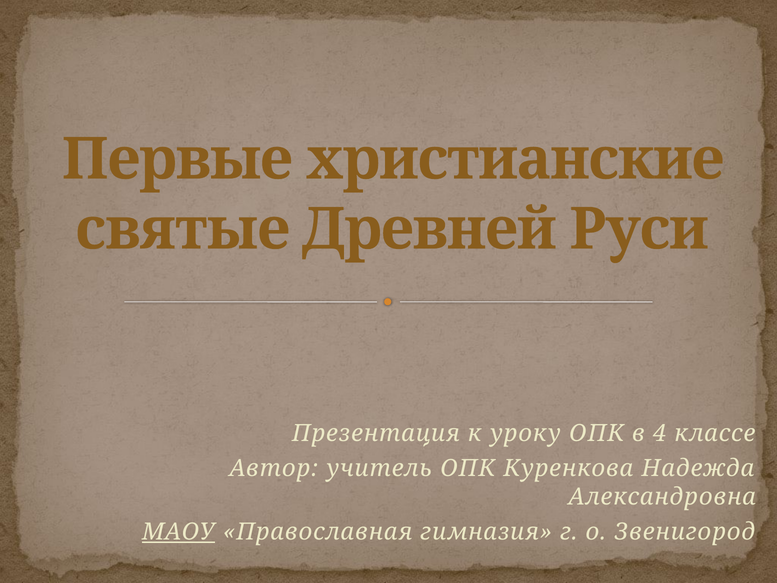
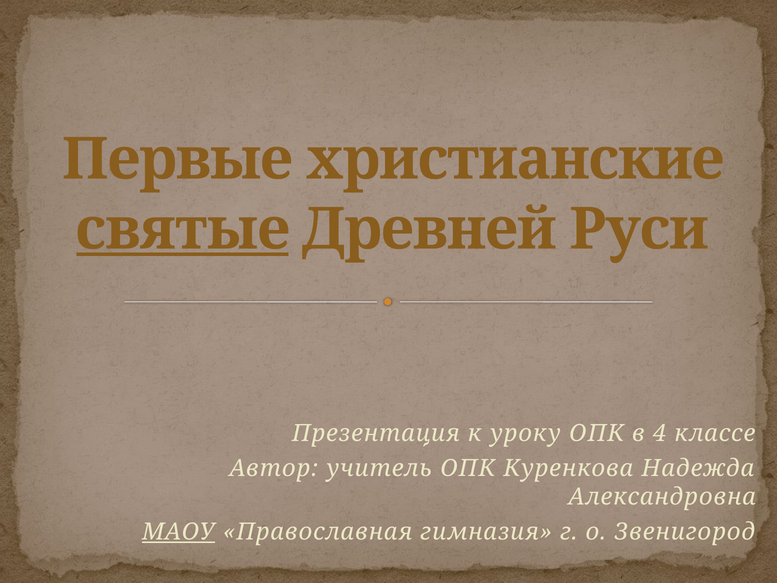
святые underline: none -> present (183, 229)
